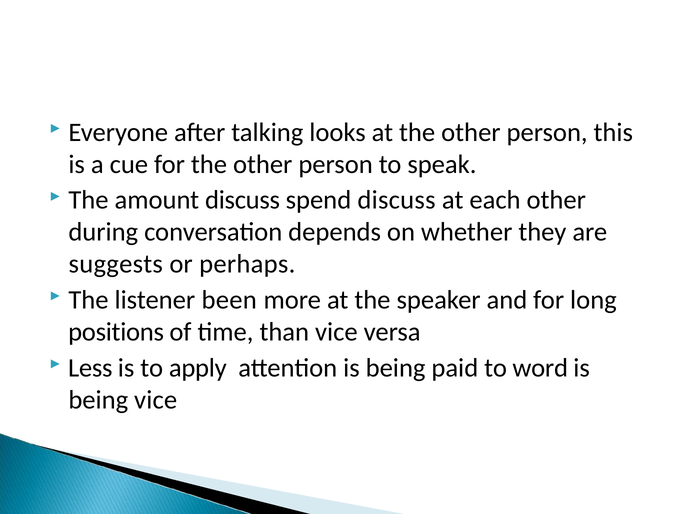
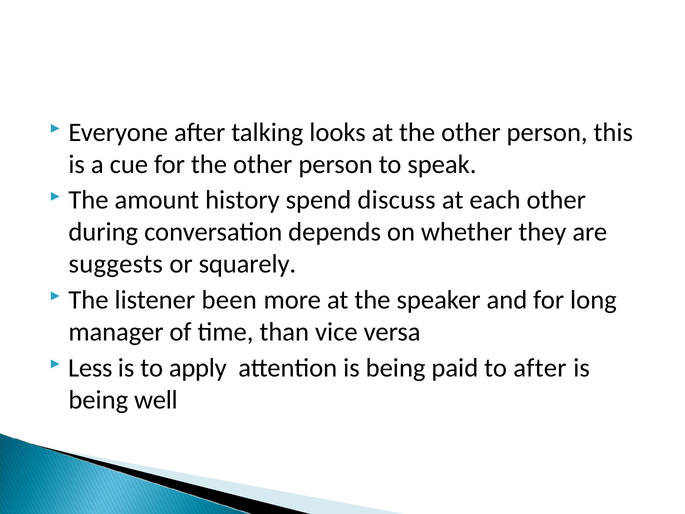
amount discuss: discuss -> history (242, 200)
perhaps: perhaps -> squarely (247, 264)
positions: positions -> manager (116, 332)
to word: word -> after (540, 368)
being vice: vice -> well (156, 400)
